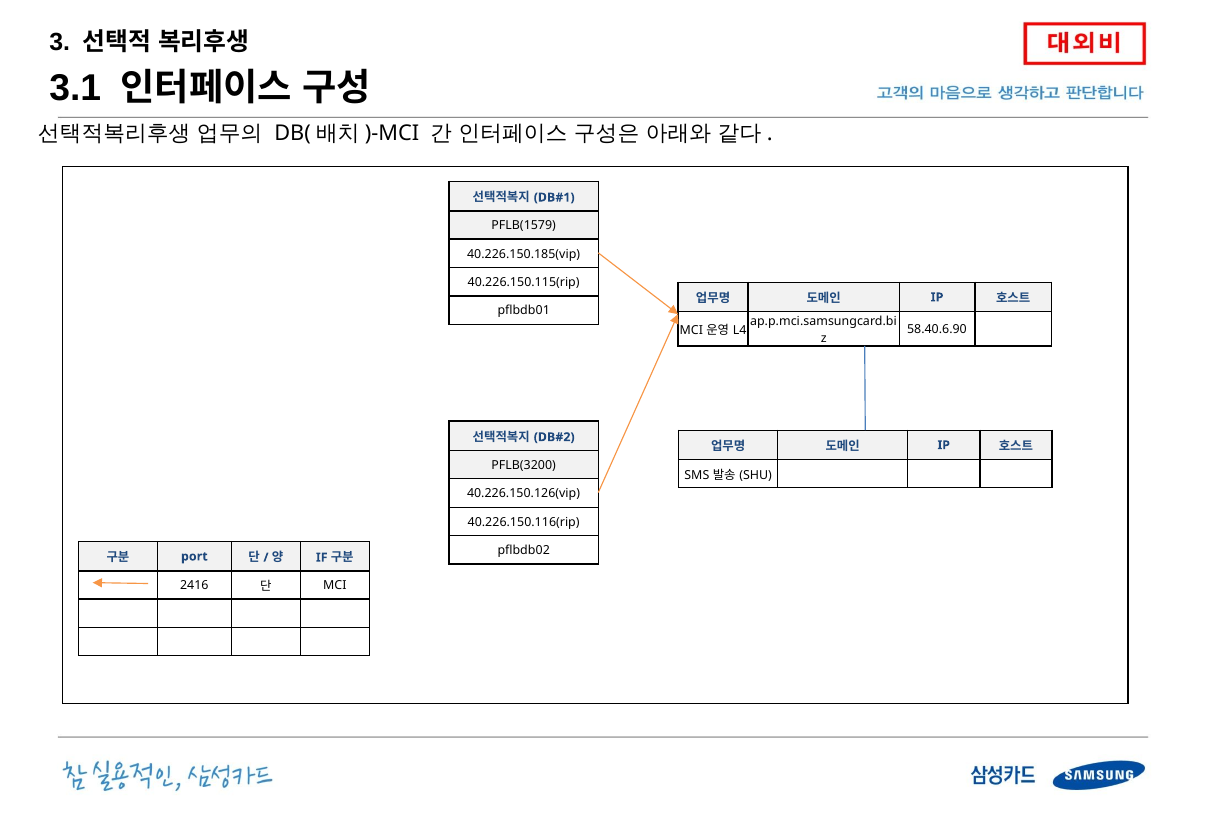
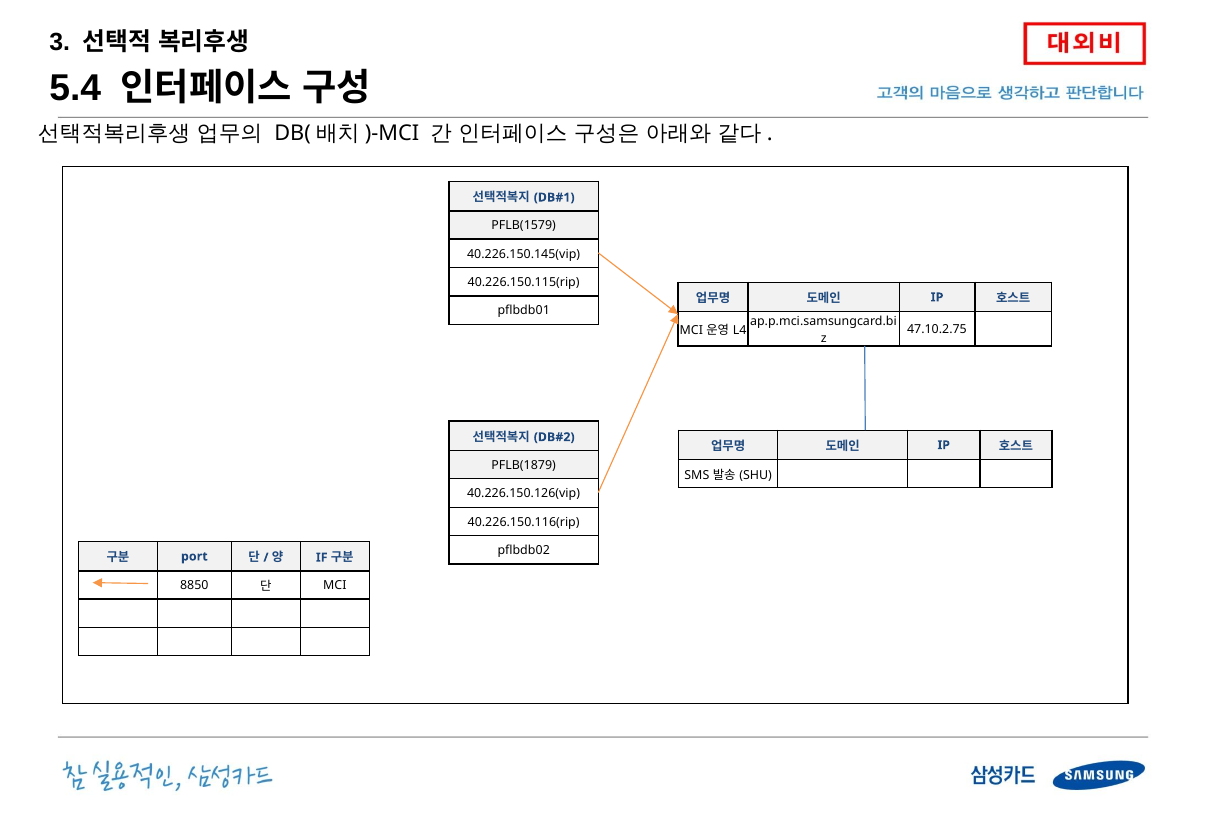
3.1: 3.1 -> 5.4 (75, 88)
40.226.150.185(vip: 40.226.150.185(vip -> 40.226.150.145(vip (524, 254)
58.40.6.90: 58.40.6.90 -> 47.10.2.75 (937, 330)
PFLB(3200: PFLB(3200 -> PFLB(1879 (524, 465)
2416: 2416 -> 8850 (194, 586)
